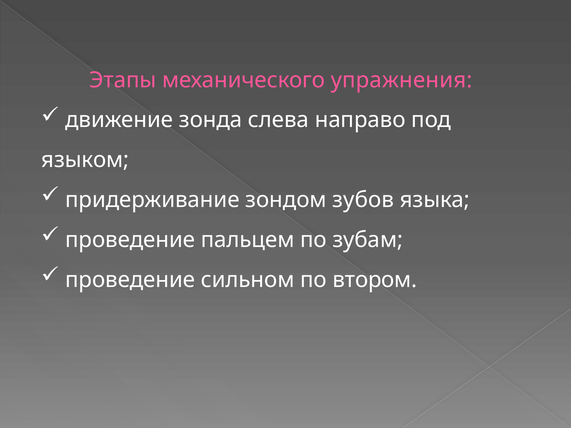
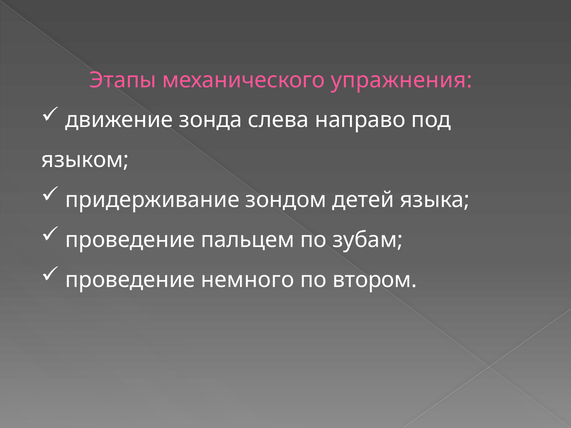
зубов: зубов -> детей (363, 200)
сильном: сильном -> немного (248, 280)
